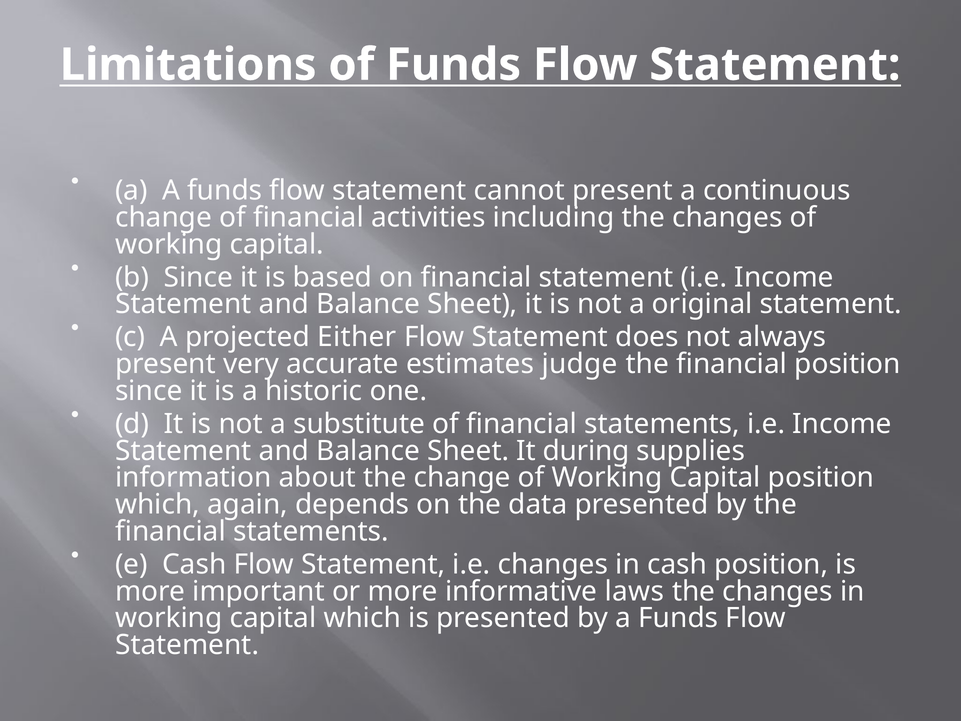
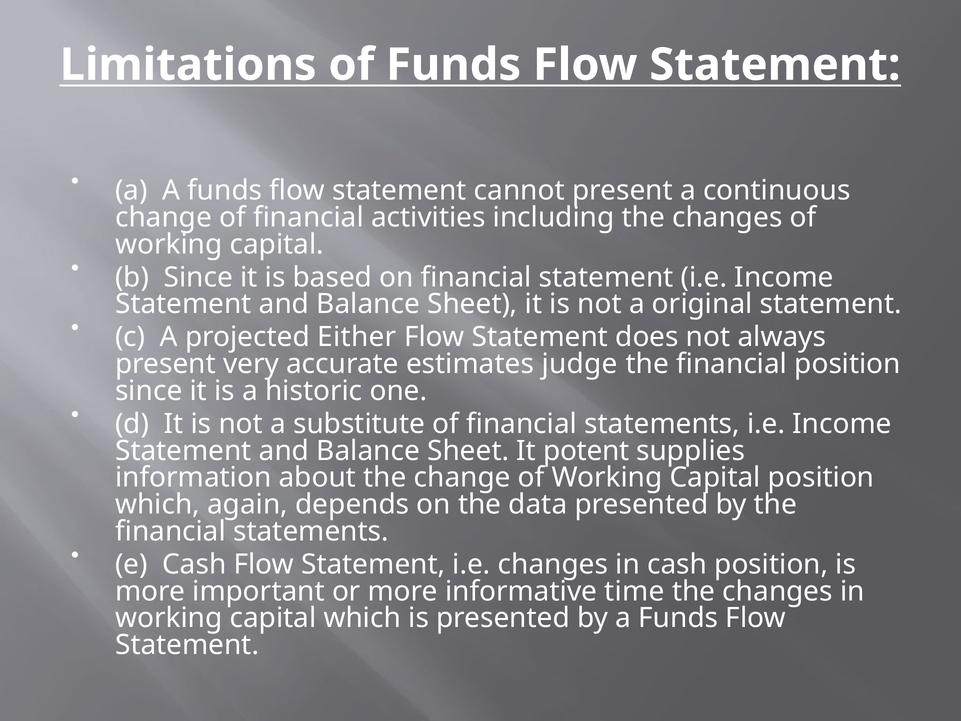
during: during -> potent (586, 451)
laws: laws -> time (634, 591)
